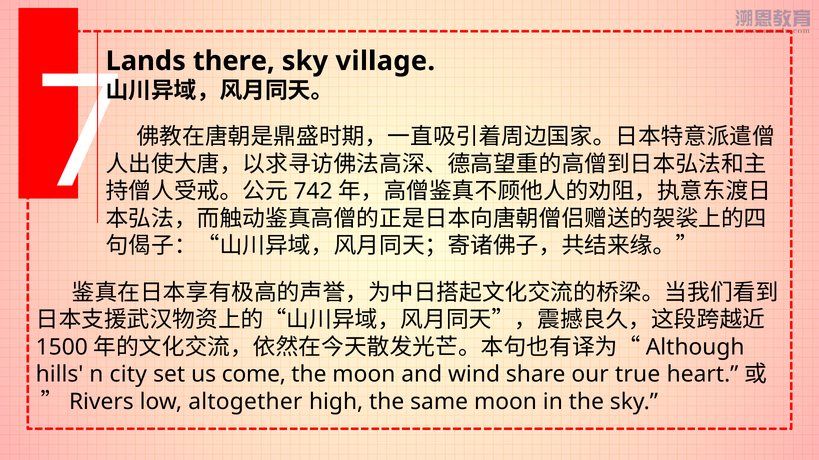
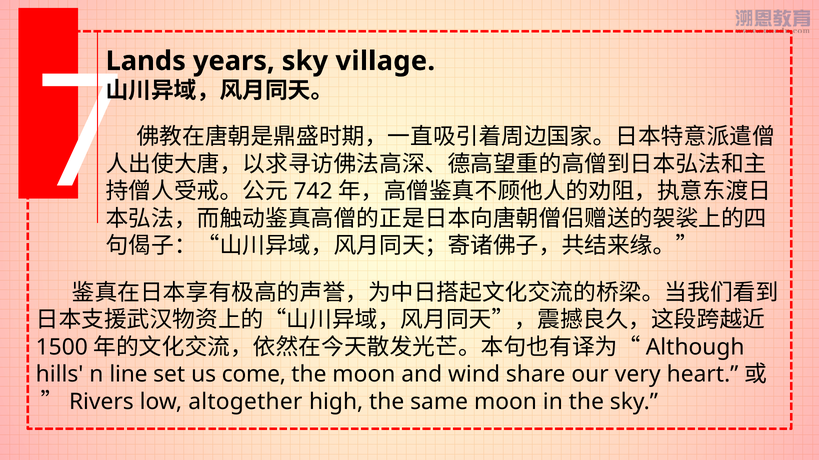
there: there -> years (234, 61)
city: city -> line (128, 375)
true: true -> very (638, 375)
